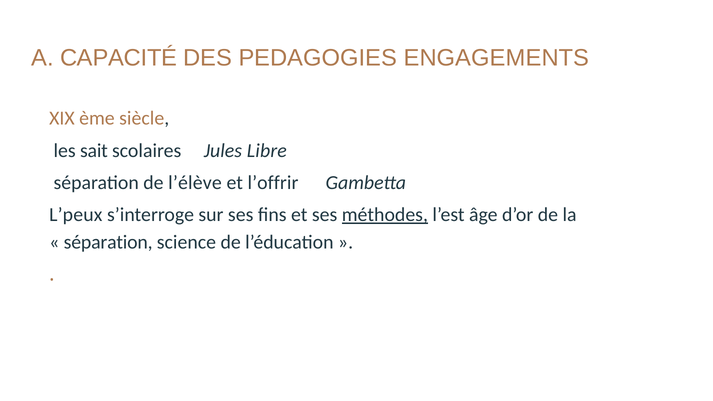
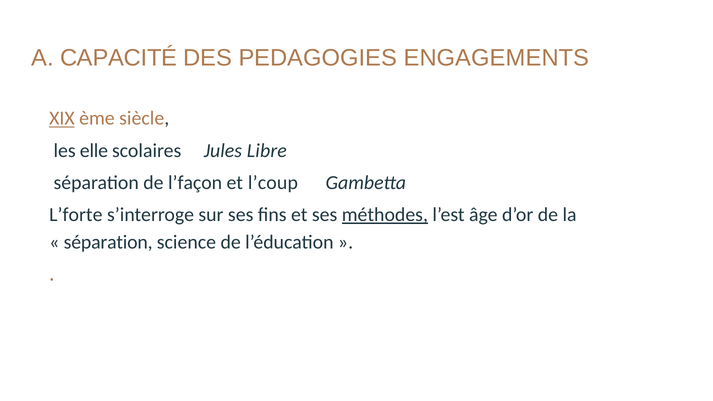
XIX underline: none -> present (62, 118)
sait: sait -> elle (94, 151)
l’élève: l’élève -> l’façon (195, 183)
l’offrir: l’offrir -> l’coup (273, 183)
L’peux: L’peux -> L’forte (76, 215)
